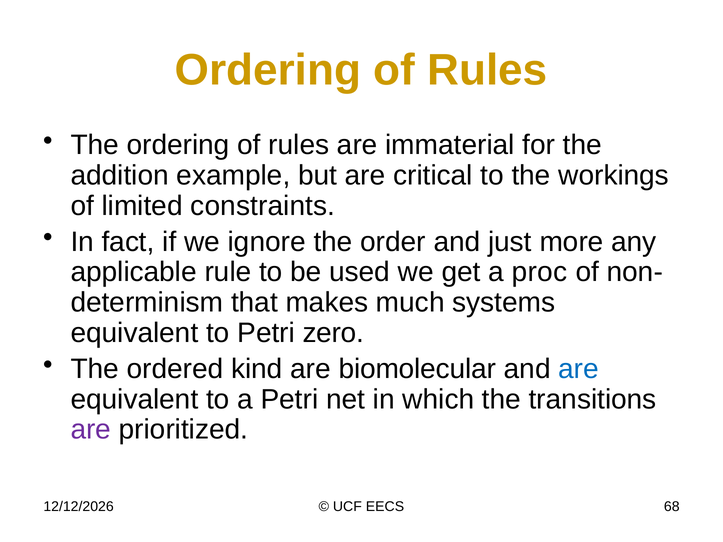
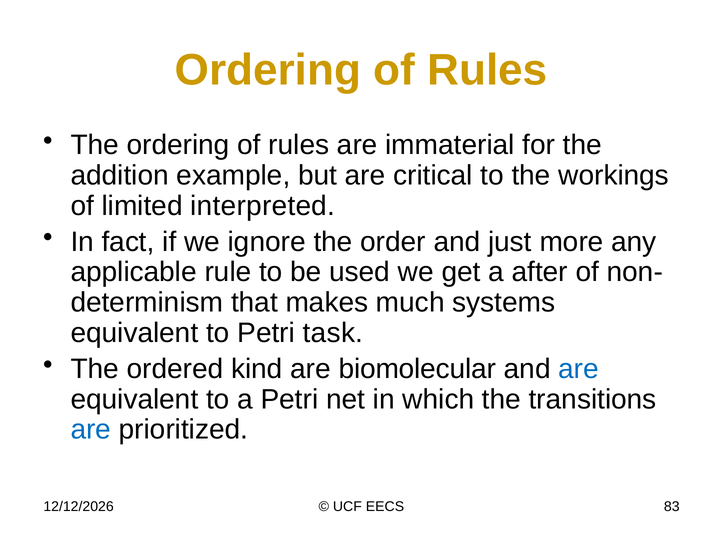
constraints: constraints -> interpreted (263, 206)
proc: proc -> after (540, 272)
zero: zero -> task (333, 333)
are colour: purple -> blue (91, 430)
68: 68 -> 83 (672, 507)
